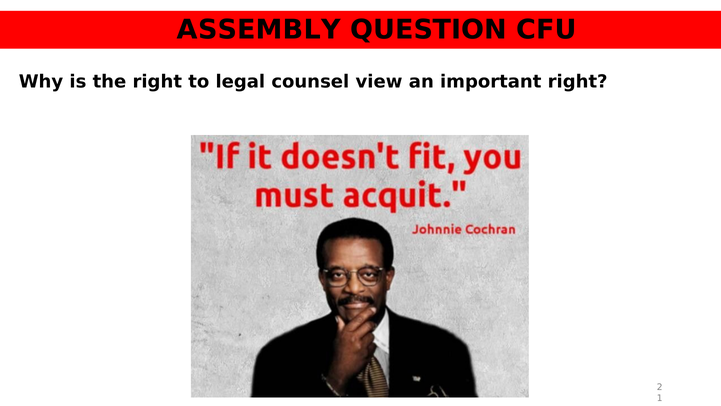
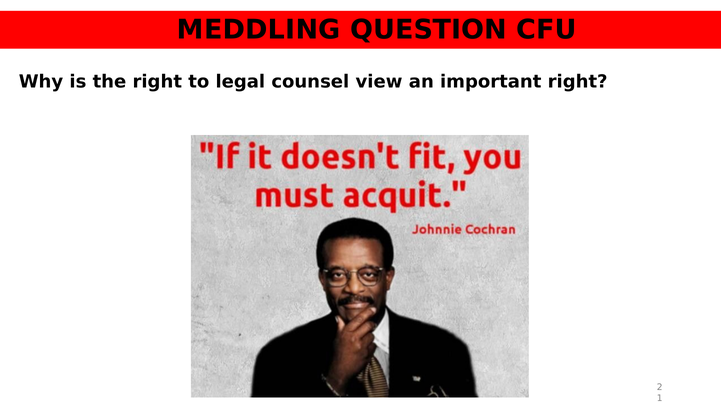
ASSEMBLY: ASSEMBLY -> MEDDLING (259, 30)
